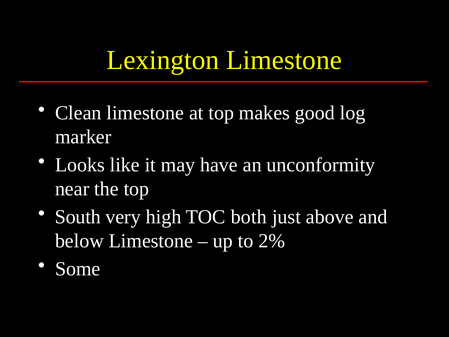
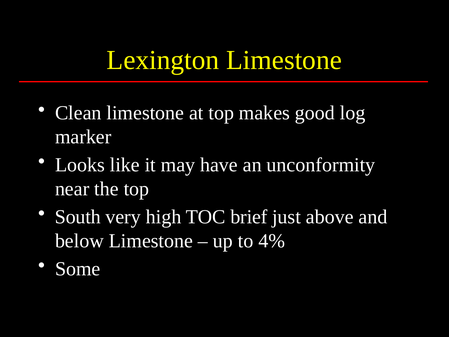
both: both -> brief (249, 217)
2%: 2% -> 4% (272, 241)
